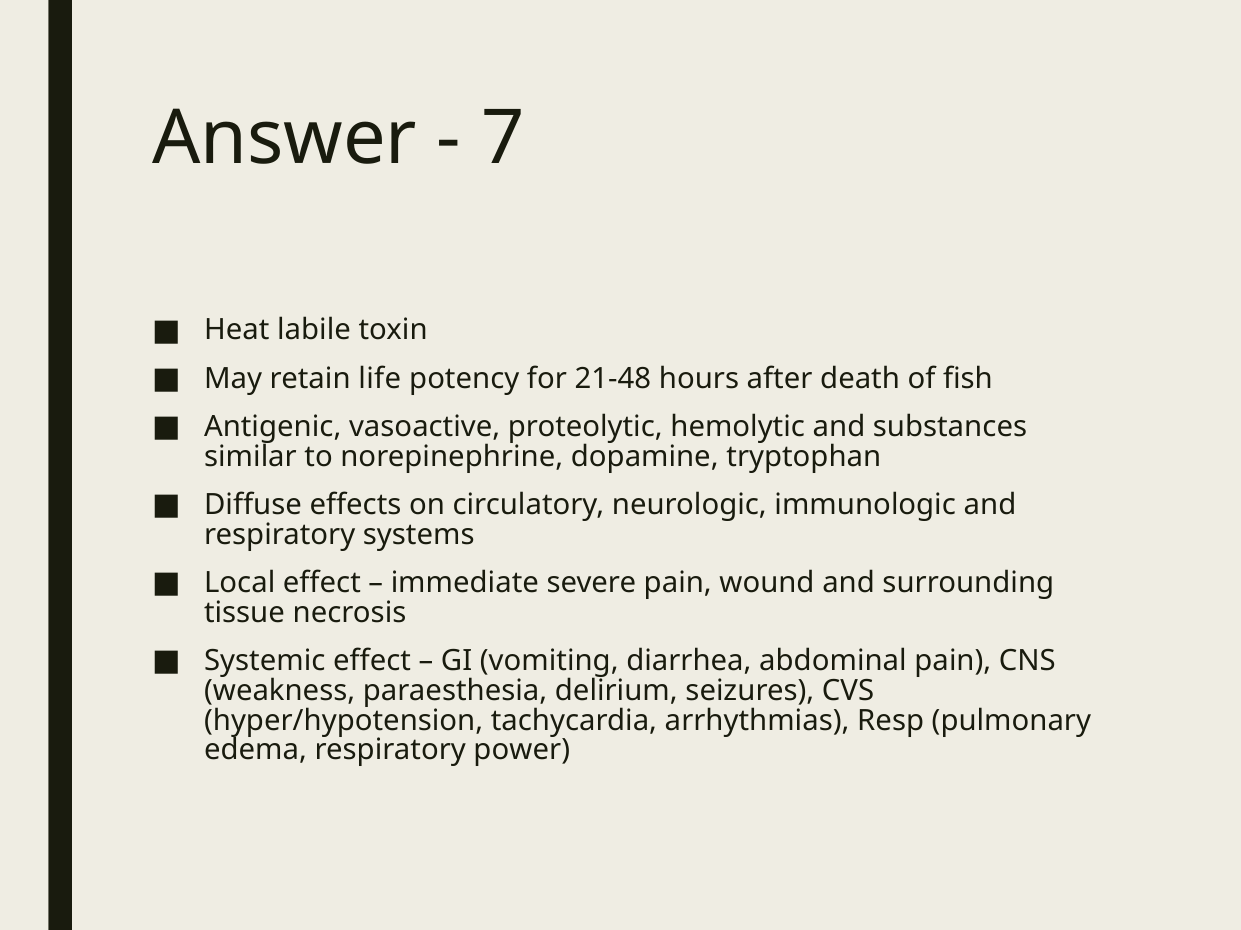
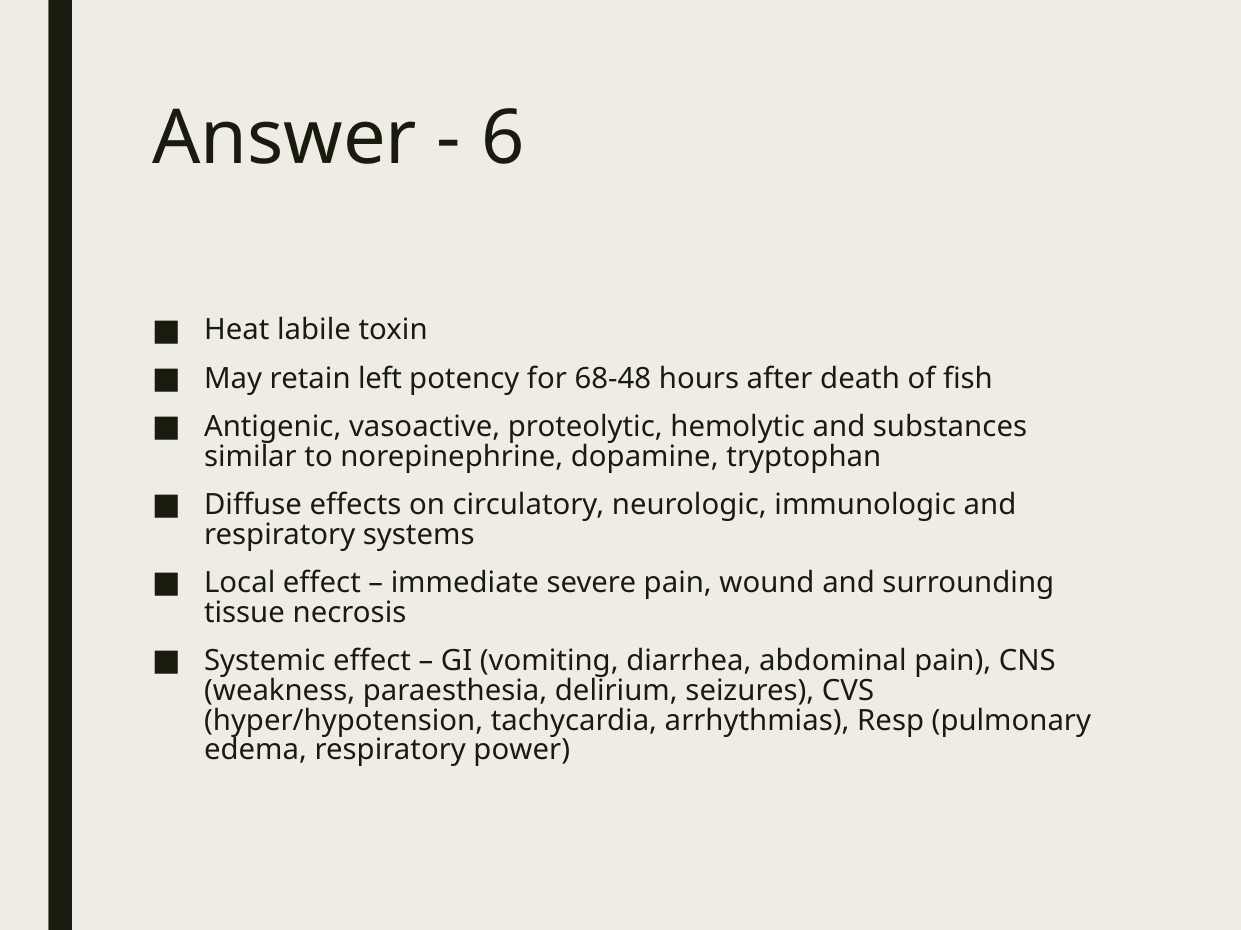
7: 7 -> 6 (503, 139)
life: life -> left (380, 379)
21-48: 21-48 -> 68-48 (613, 379)
